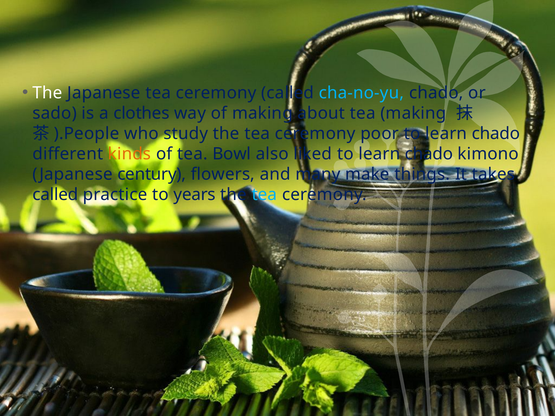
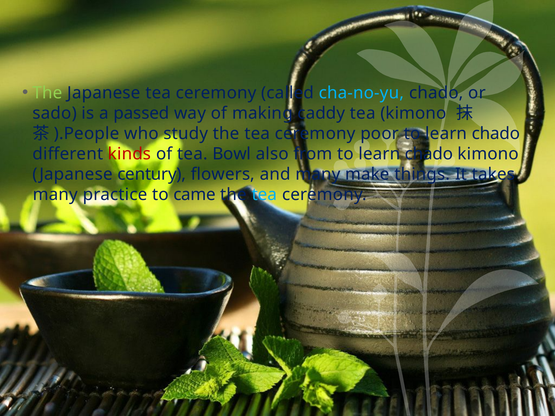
The colour: white -> light green (47, 93)
clothes: clothes -> passed (141, 113)
about: about -> caddy (321, 113)
tea making: making -> kimono (413, 113)
kinds colour: orange -> red (130, 154)
liked: liked -> from (313, 154)
called: called -> many (55, 195)
years: years -> came (195, 195)
